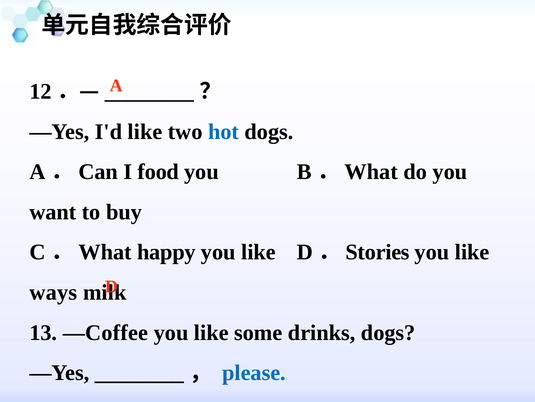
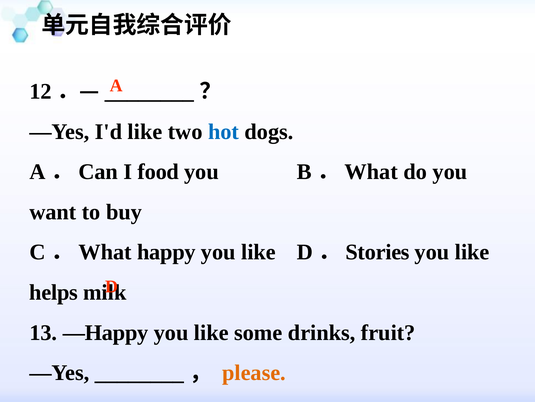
ways: ways -> helps (54, 292)
—Coffee: —Coffee -> —Happy (106, 332)
drinks dogs: dogs -> fruit (388, 332)
please colour: blue -> orange (254, 372)
